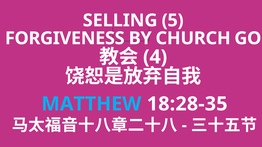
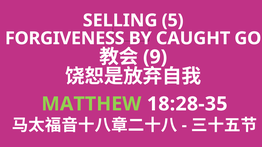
CHURCH: CHURCH -> CAUGHT (193, 38)
4: 4 -> 9 (155, 57)
MATTHEW colour: light blue -> light green (91, 104)
